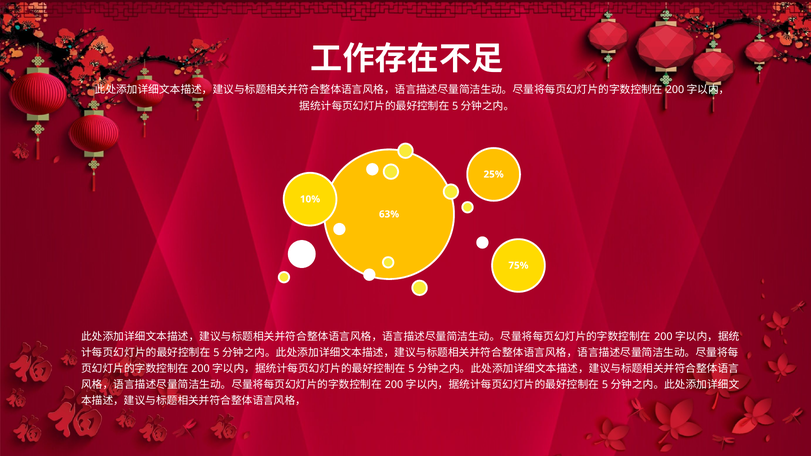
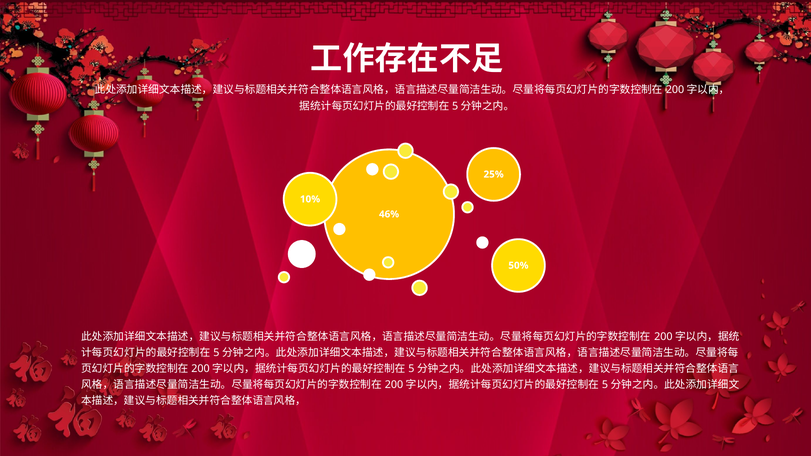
63%: 63% -> 46% (389, 214)
75%: 75% -> 50% (518, 266)
